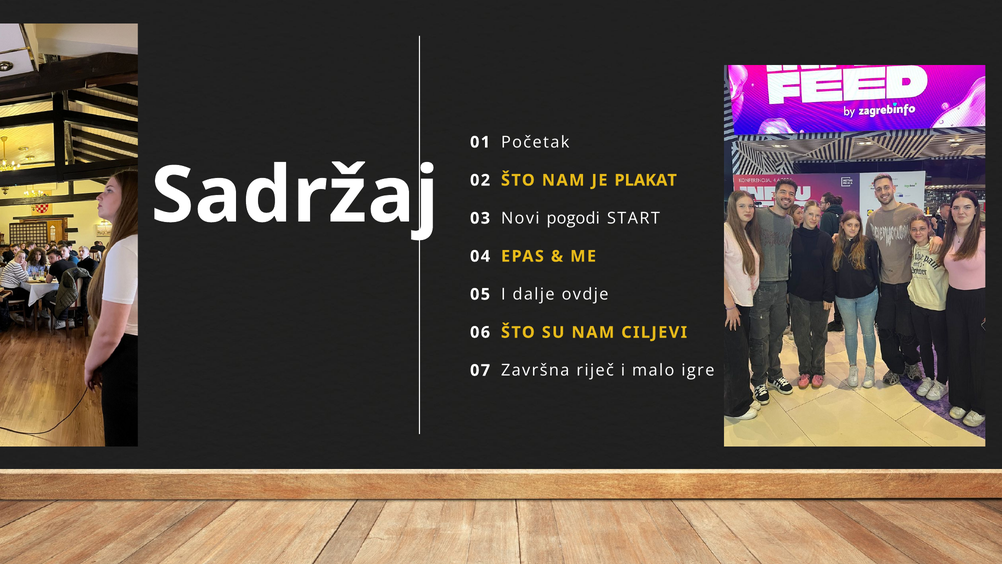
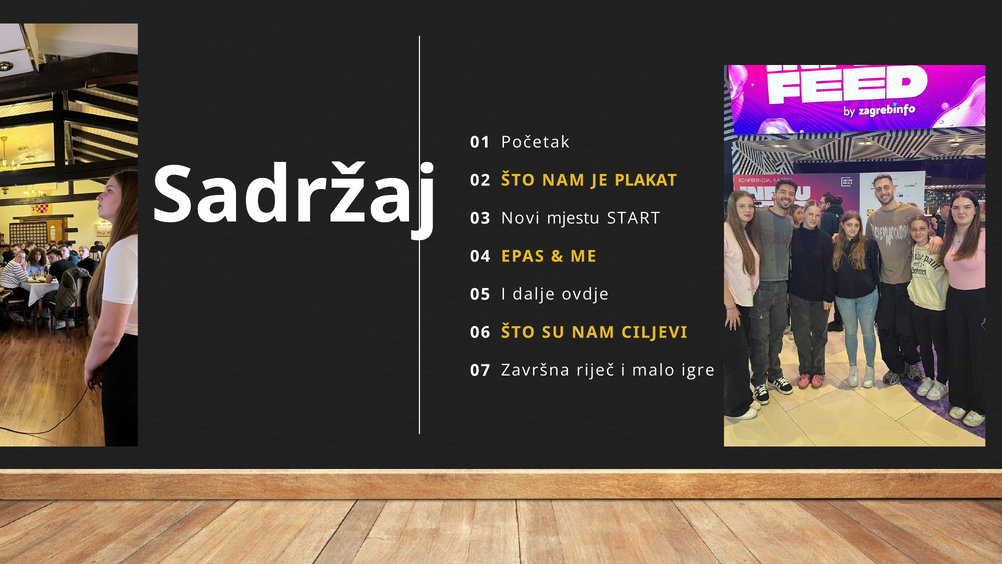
pogodi: pogodi -> mjestu (573, 218)
